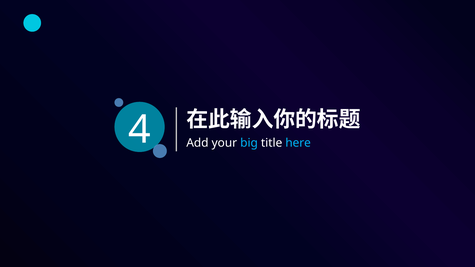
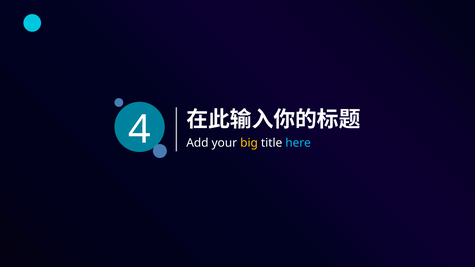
big colour: light blue -> yellow (249, 143)
